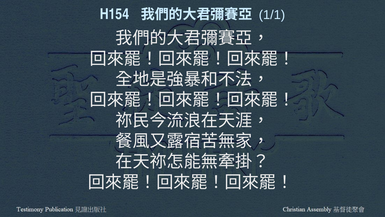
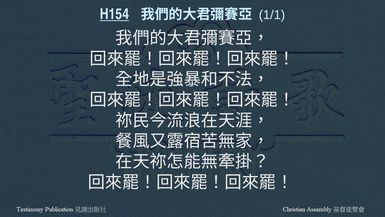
H154 underline: none -> present (114, 14)
